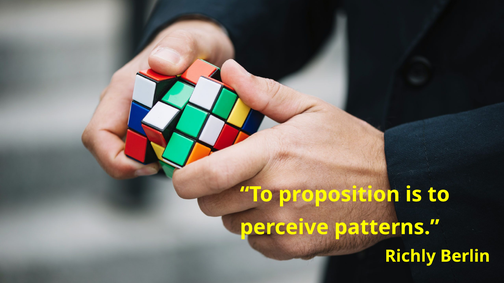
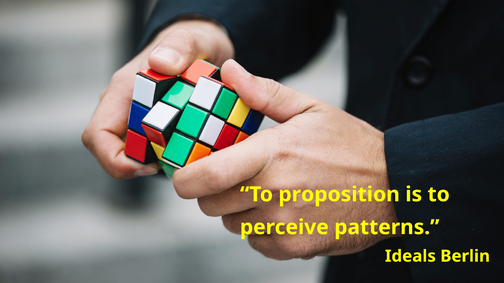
Richly: Richly -> Ideals (410, 257)
